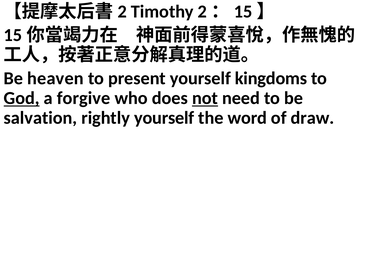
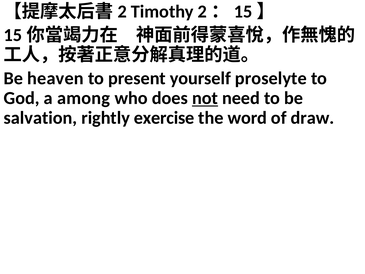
kingdoms: kingdoms -> proselyte (271, 78)
God underline: present -> none (22, 98)
forgive: forgive -> among (84, 98)
rightly yourself: yourself -> exercise (164, 118)
